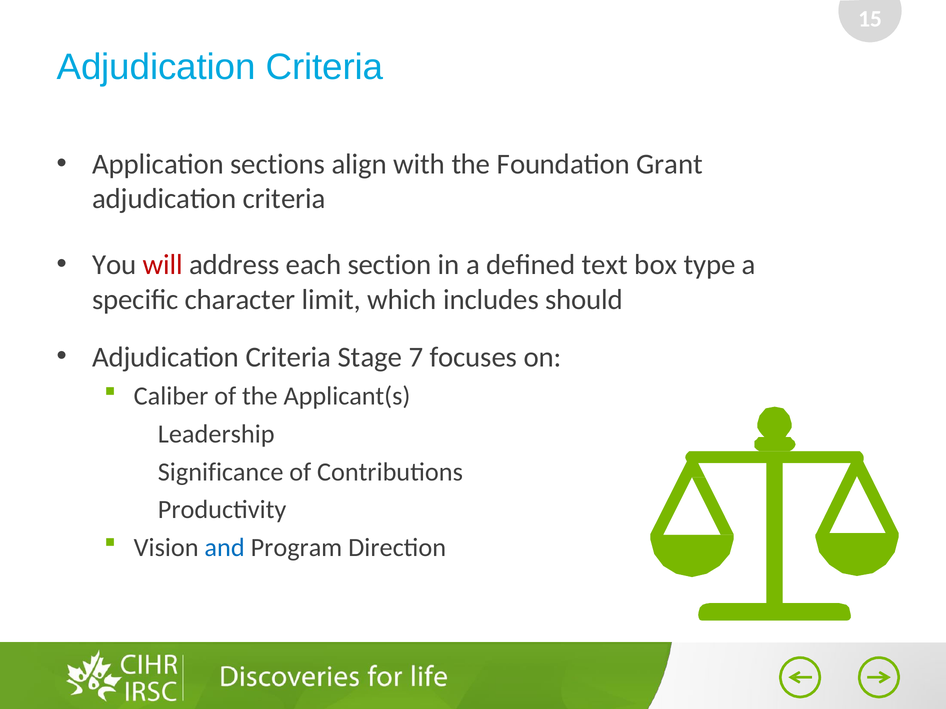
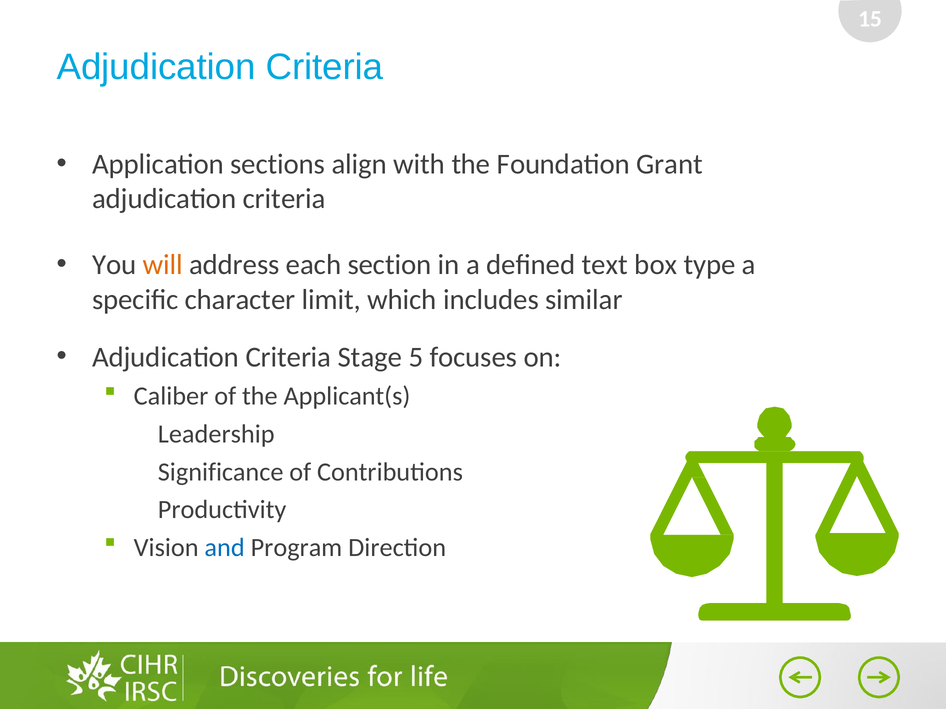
will colour: red -> orange (163, 265)
should: should -> similar (584, 300)
7: 7 -> 5 (416, 357)
